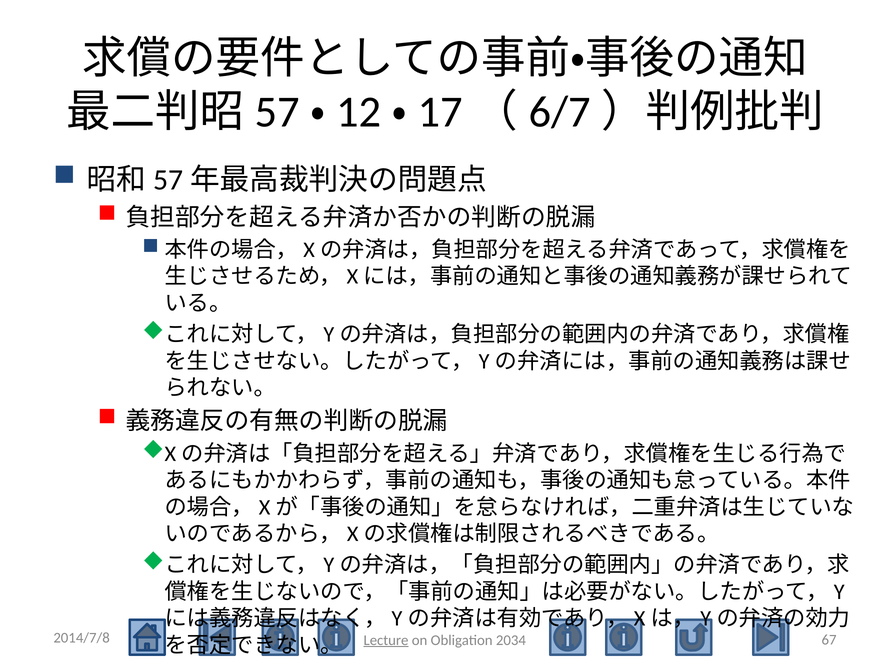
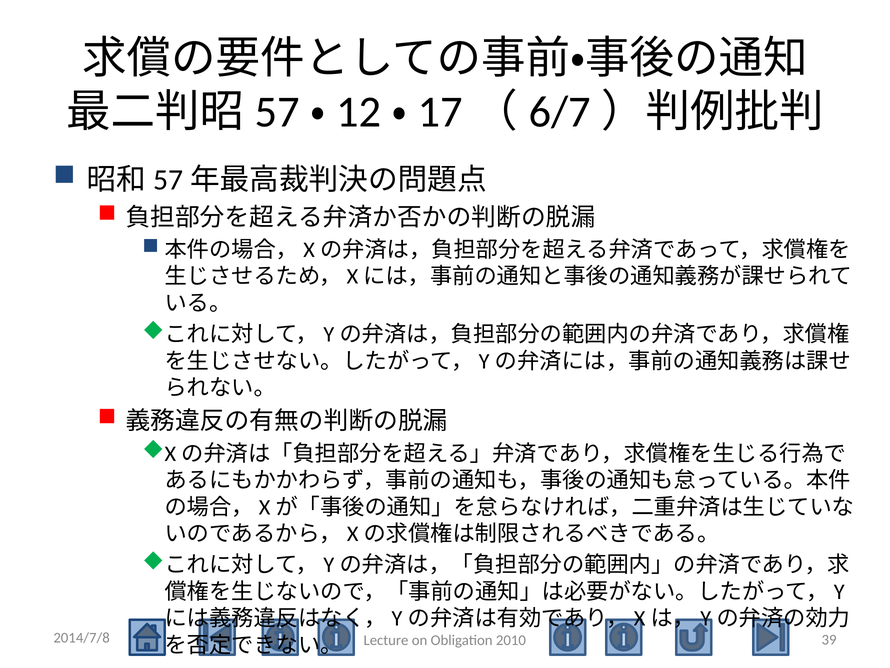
67: 67 -> 39 (829, 639)
Lecture underline: present -> none (386, 640)
2034: 2034 -> 2010 (511, 640)
